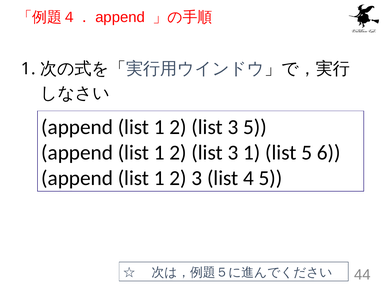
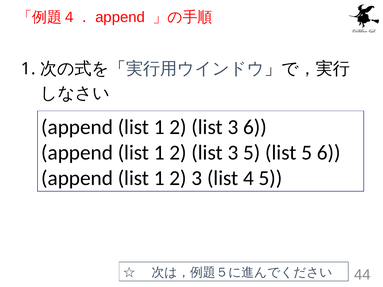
3 5: 5 -> 6 (255, 127)
3 1: 1 -> 5 (252, 153)
